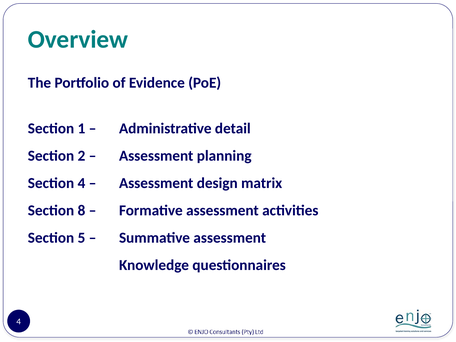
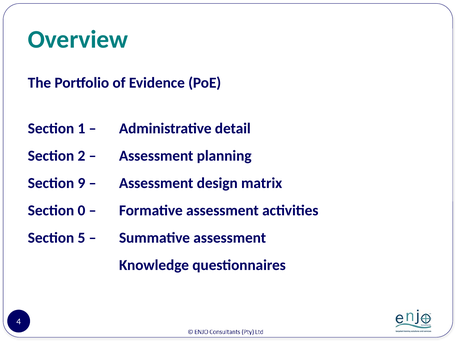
Section 4: 4 -> 9 (82, 183)
8: 8 -> 0 (82, 211)
